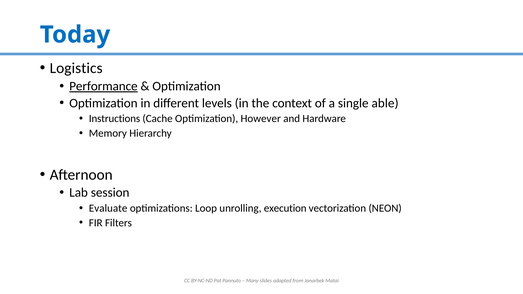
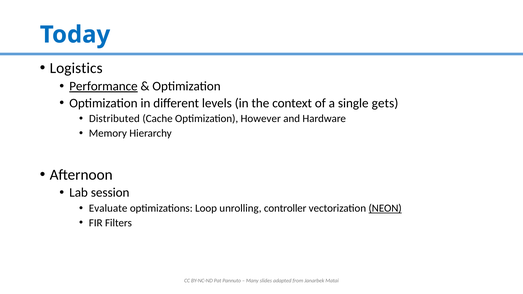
able: able -> gets (385, 103)
Instructions: Instructions -> Distributed (114, 119)
execution: execution -> controller (285, 208)
NEON underline: none -> present (385, 208)
